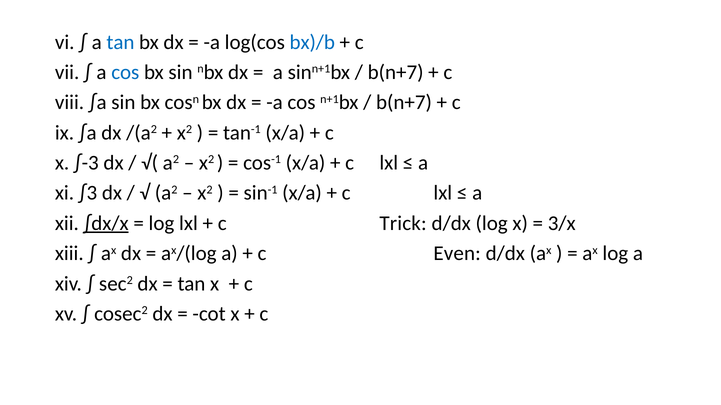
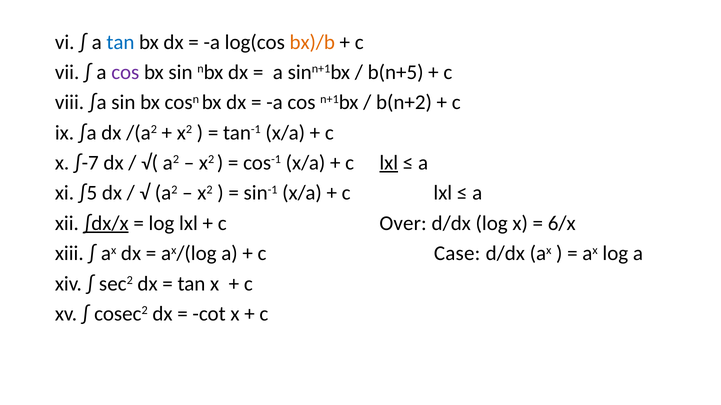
bx)/b colour: blue -> orange (312, 42)
cos colour: blue -> purple (125, 72)
b(n+7: b(n+7 -> b(n+5 (396, 72)
b(n+7: b(n+7 -> b(n+2 (404, 103)
∫-3: ∫-3 -> ∫-7 (86, 163)
lxl underline: none -> present (389, 163)
∫3: ∫3 -> ∫5 (88, 193)
Trick: Trick -> Over (403, 224)
3/x: 3/x -> 6/x (562, 224)
Even: Even -> Case (457, 254)
